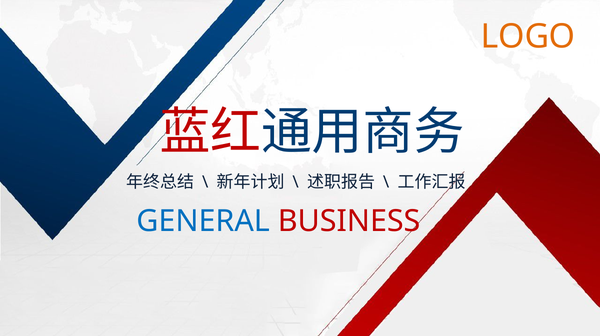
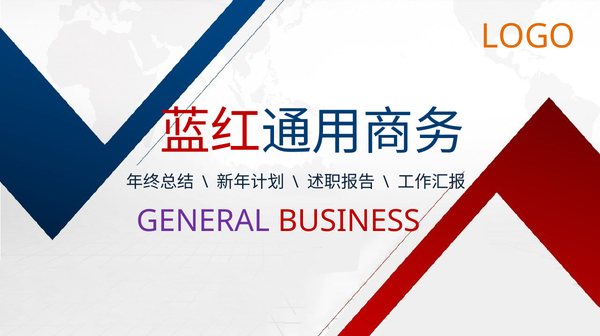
GENERAL colour: blue -> purple (203, 221)
